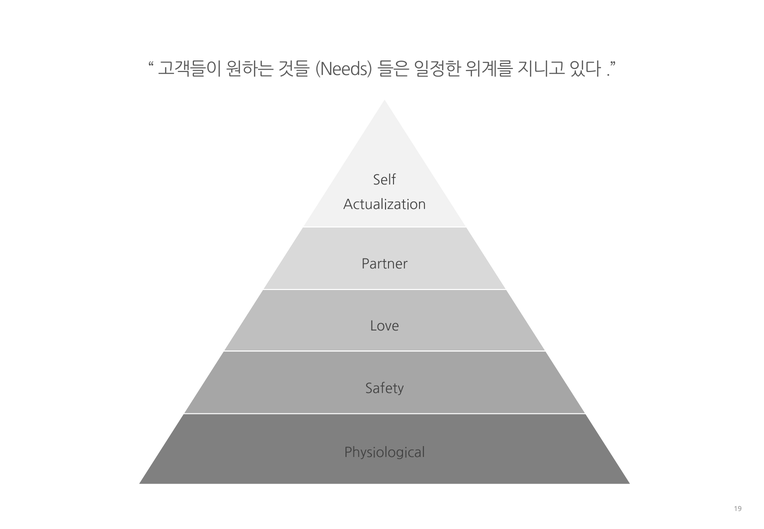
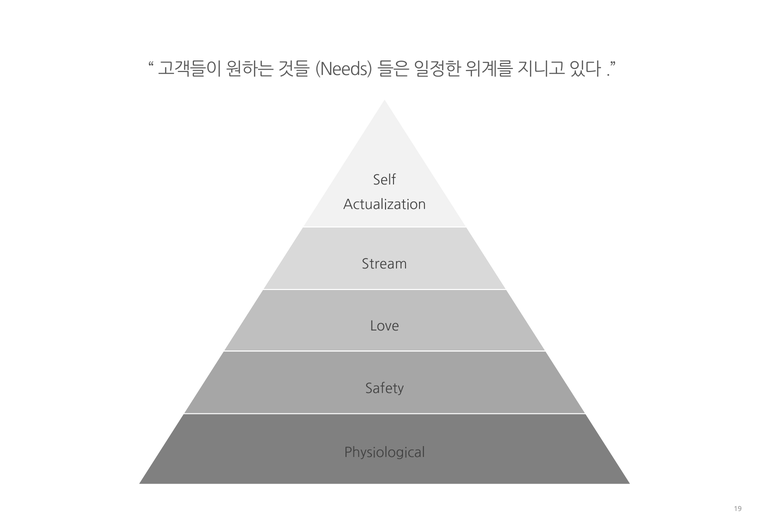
Partner: Partner -> Stream (385, 264)
